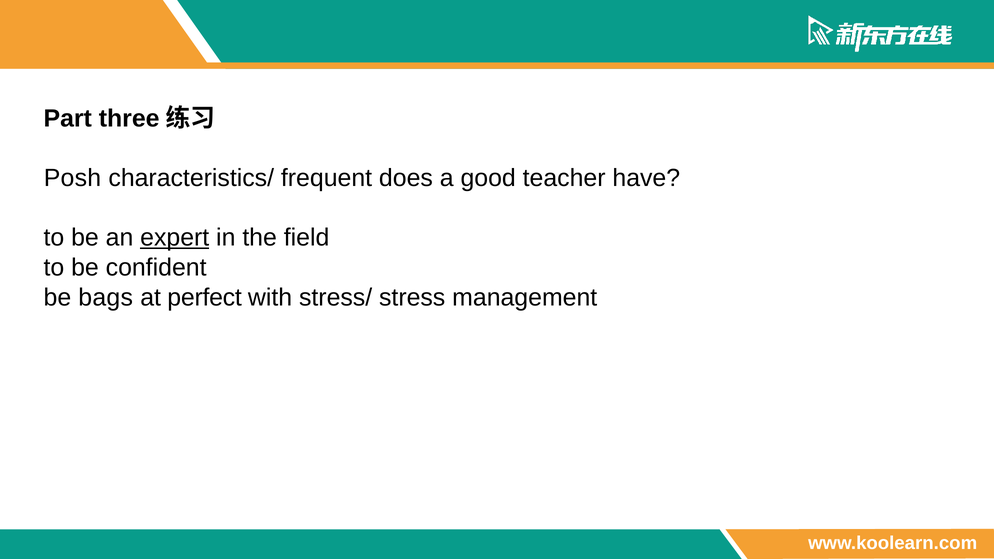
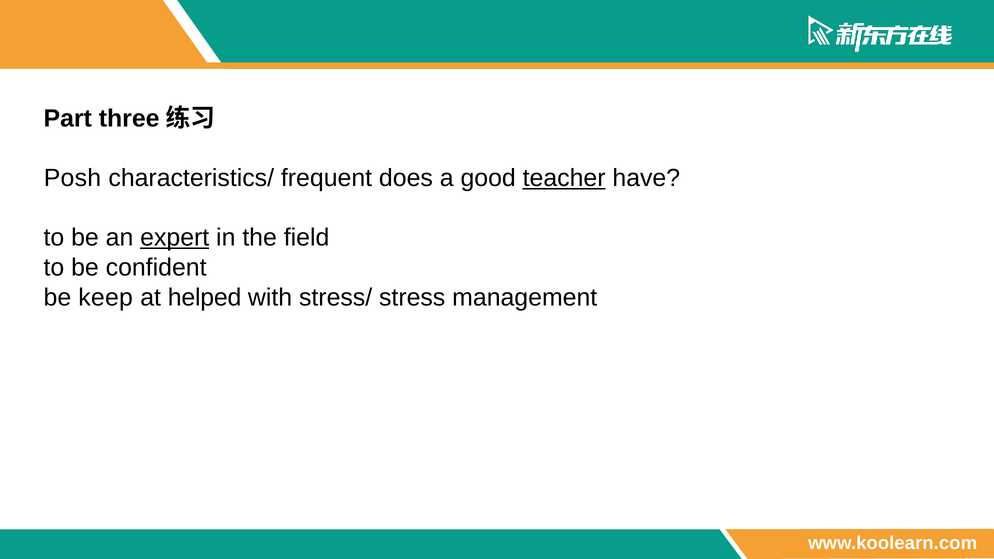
teacher underline: none -> present (564, 178)
bags: bags -> keep (106, 297)
perfect: perfect -> helped (205, 297)
